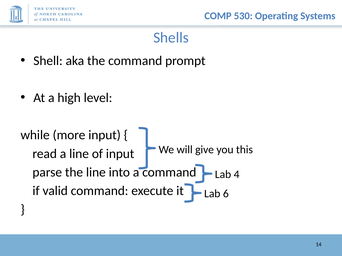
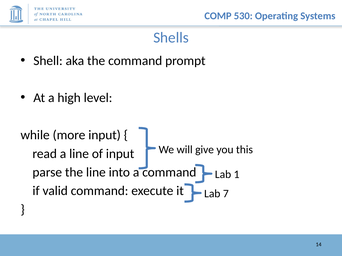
4: 4 -> 1 (237, 175)
6: 6 -> 7 (226, 194)
